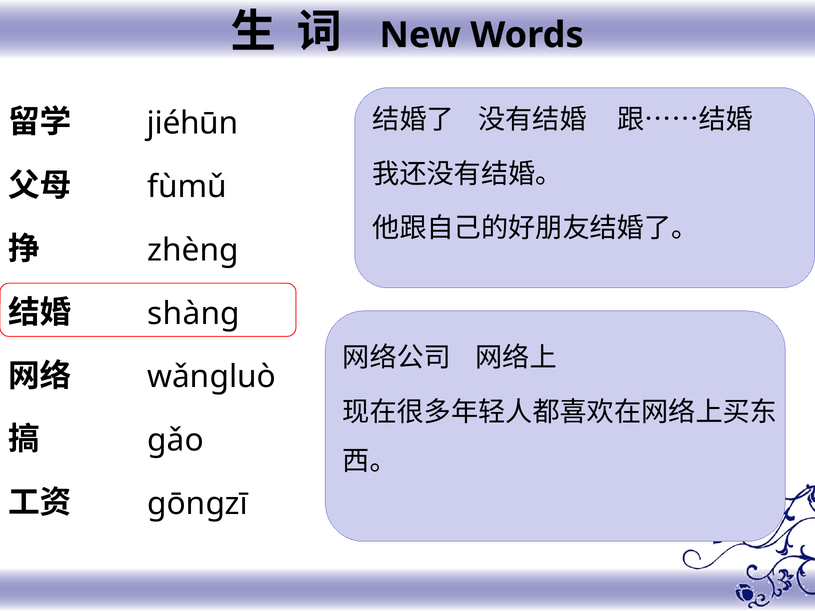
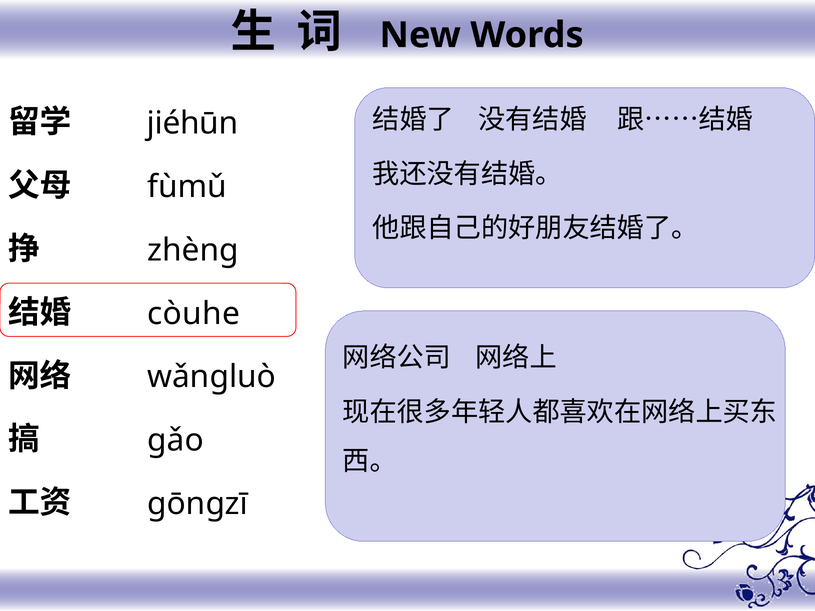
shàng: shàng -> còuhe (194, 314)
